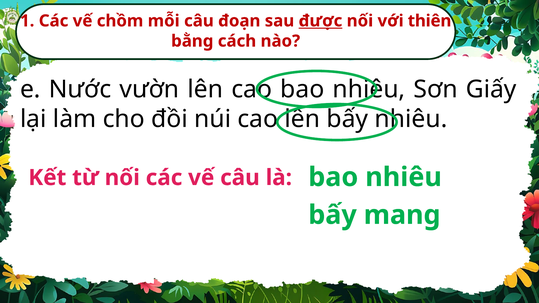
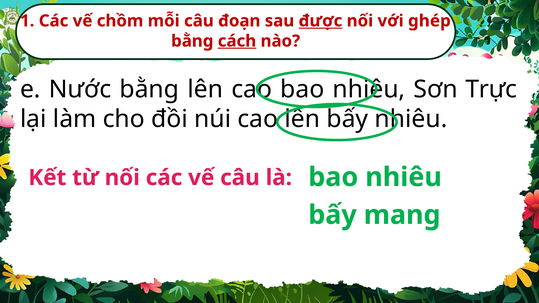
thiên: thiên -> ghép (429, 21)
cách underline: none -> present (237, 41)
Nước vườn: vườn -> bằng (149, 90)
Giấy: Giấy -> Trực (491, 90)
